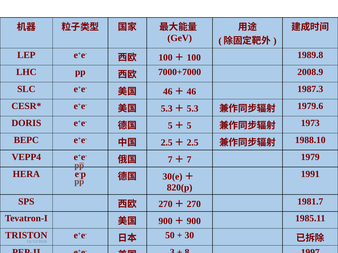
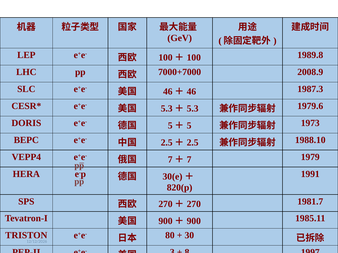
50: 50 -> 80 (170, 236)
